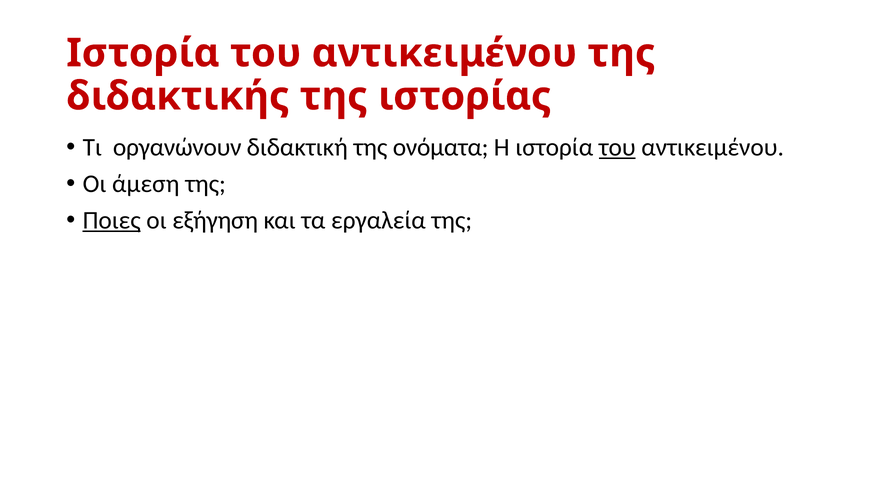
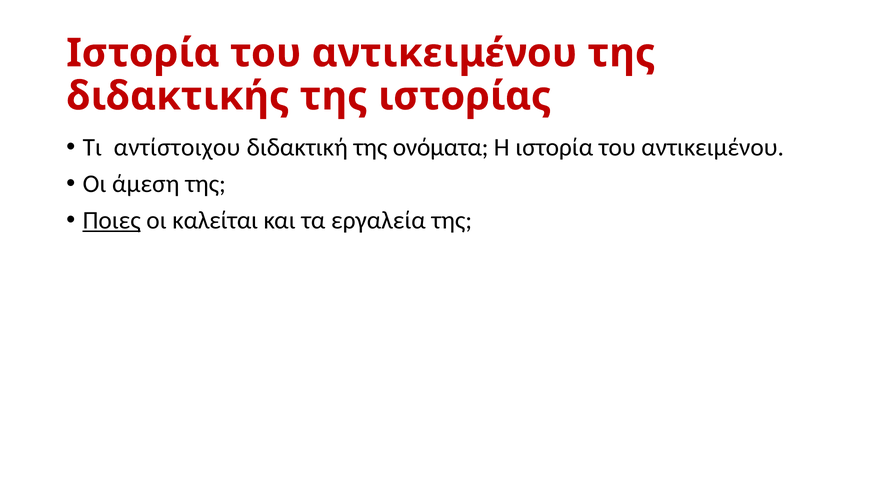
οργανώνουν: οργανώνουν -> αντίστοιχου (177, 147)
του underline: present -> none (617, 147)
εξήγηση: εξήγηση -> καλείται (215, 220)
